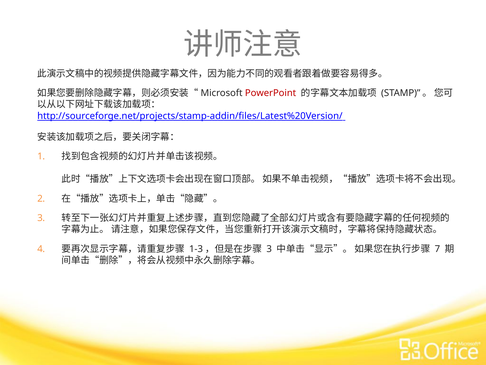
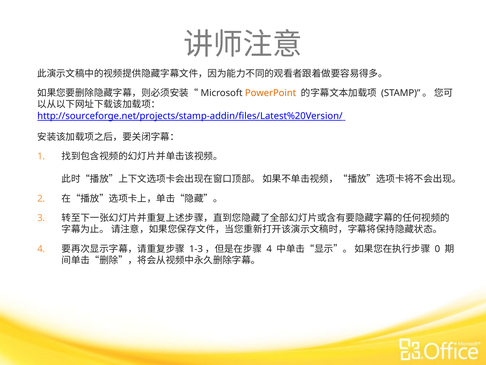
PowerPoint colour: red -> orange (271, 93)
3: 3 -> 4 (269, 249)
7: 7 -> 0 (437, 249)
